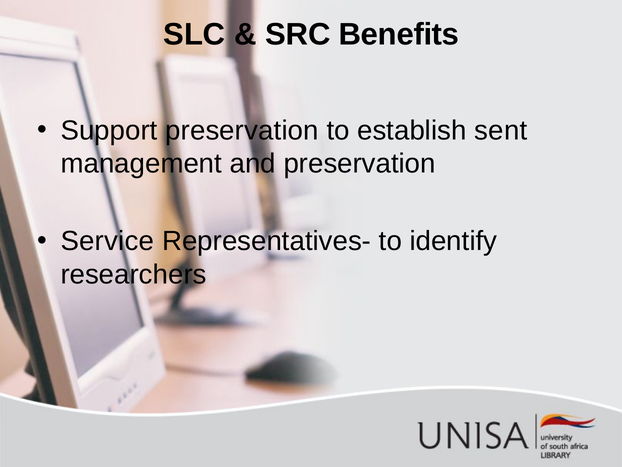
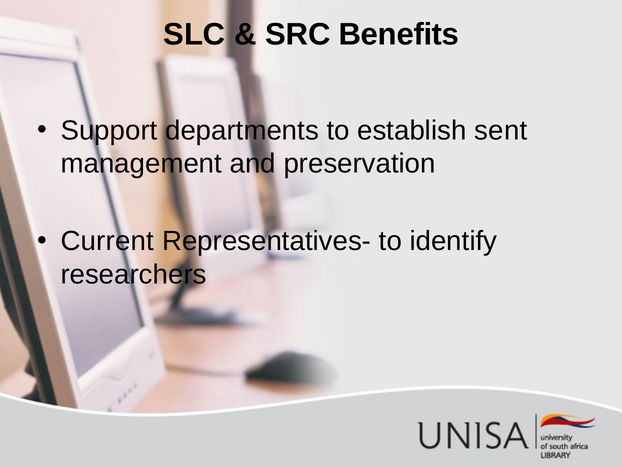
Support preservation: preservation -> departments (242, 130)
Service: Service -> Current (107, 241)
